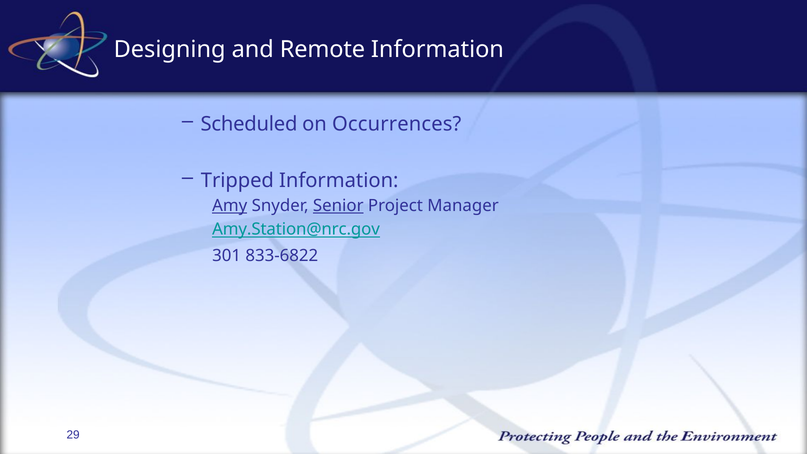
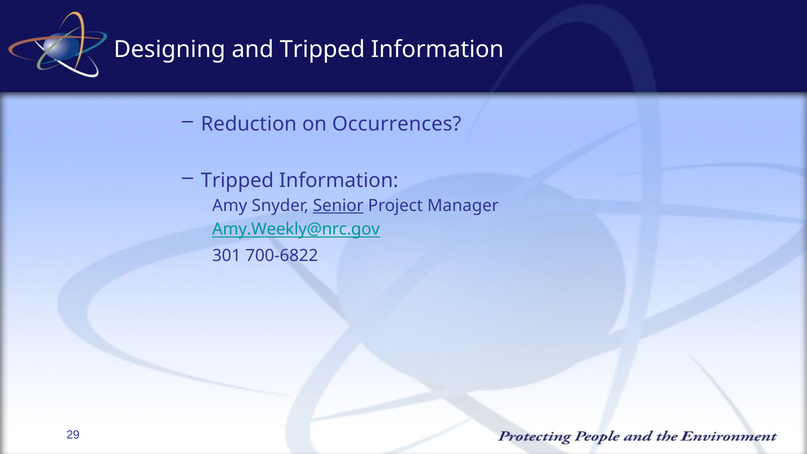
and Remote: Remote -> Tripped (322, 50)
Scheduled: Scheduled -> Reduction (249, 124)
Amy underline: present -> none (230, 206)
Amy.Station@nrc.gov: Amy.Station@nrc.gov -> Amy.Weekly@nrc.gov (296, 229)
833-6822: 833-6822 -> 700-6822 (282, 256)
